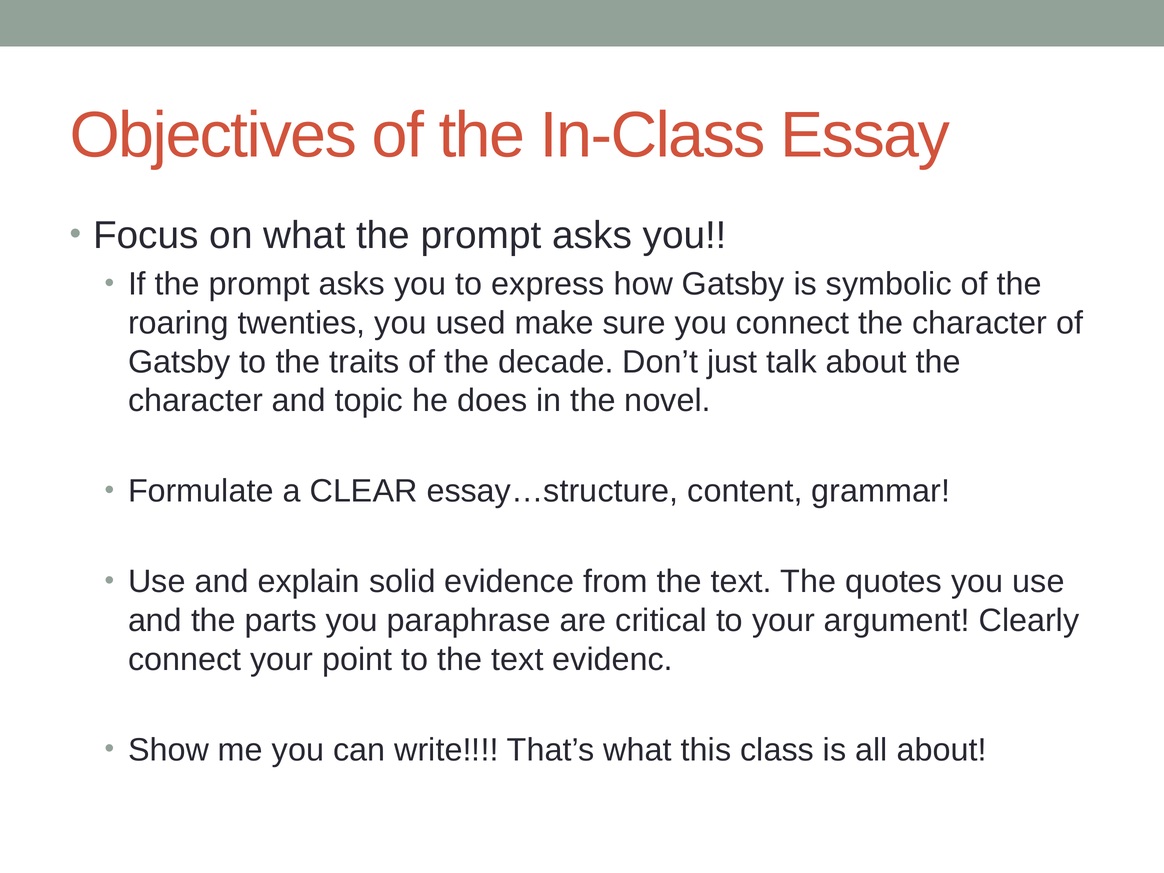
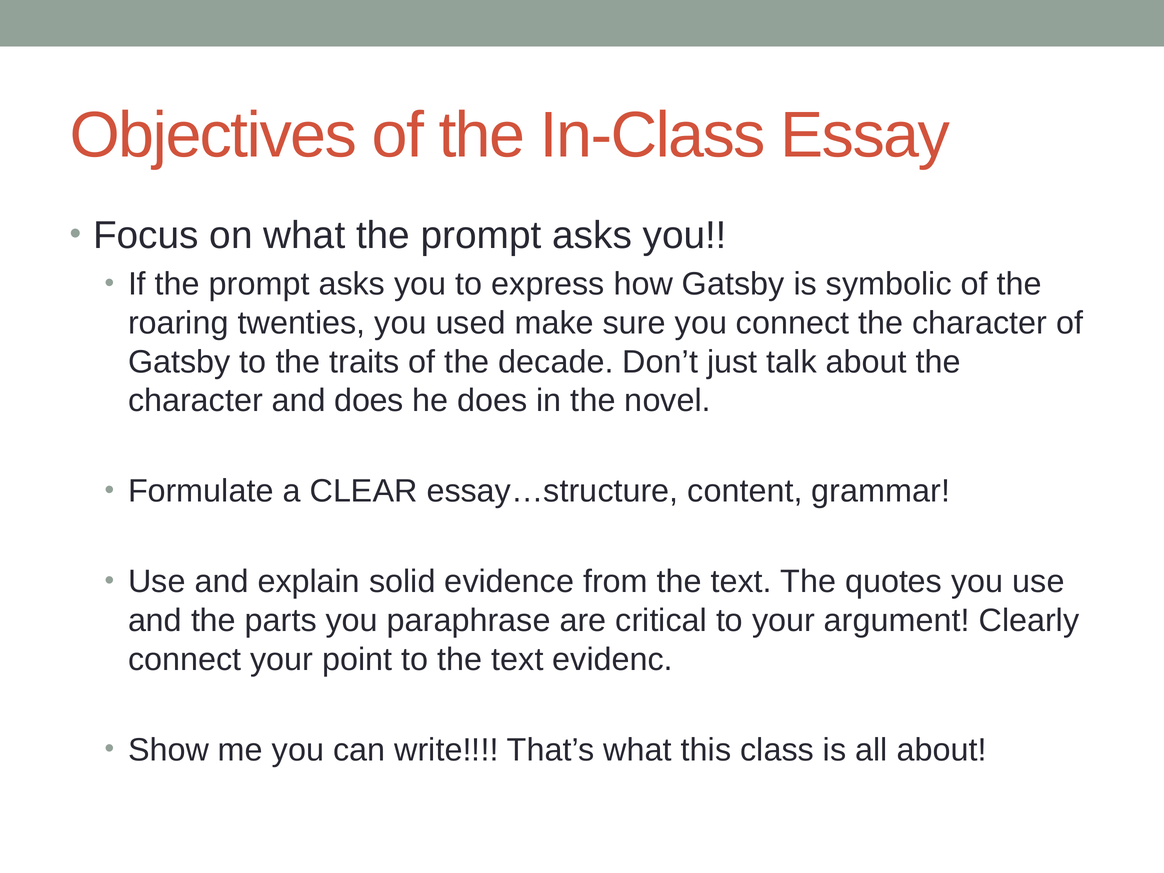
and topic: topic -> does (369, 401)
